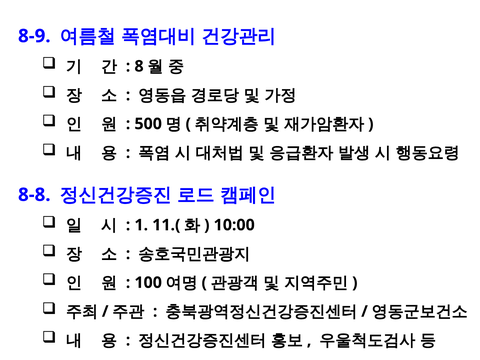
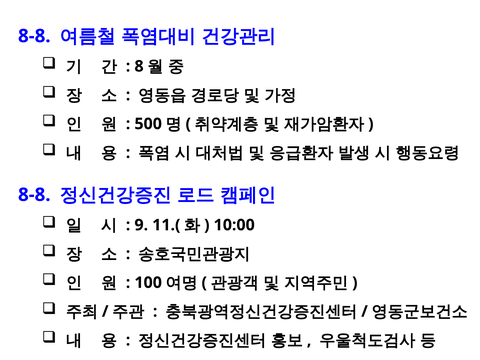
8-9: 8-9 -> 8-8 (34, 36)
1: 1 -> 9 (141, 225)
